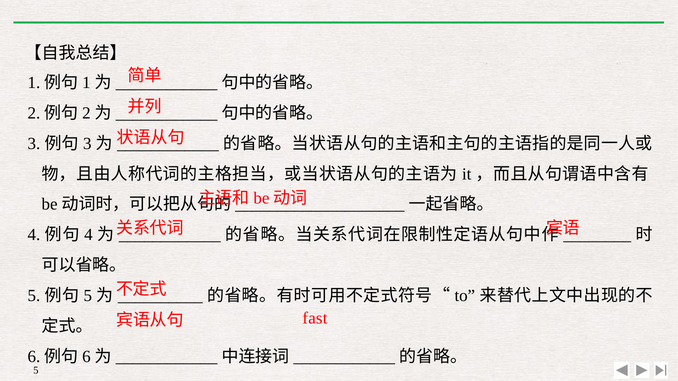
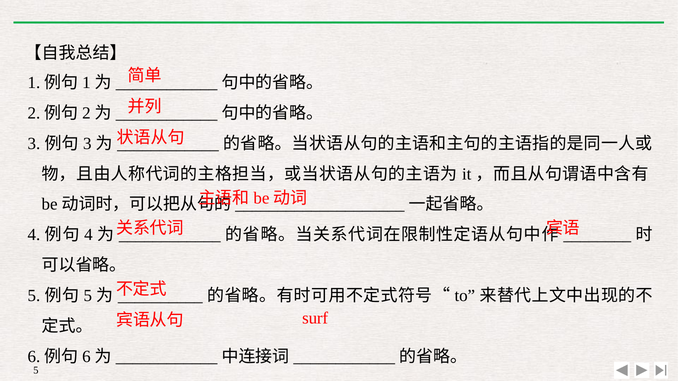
fast: fast -> surf (315, 319)
